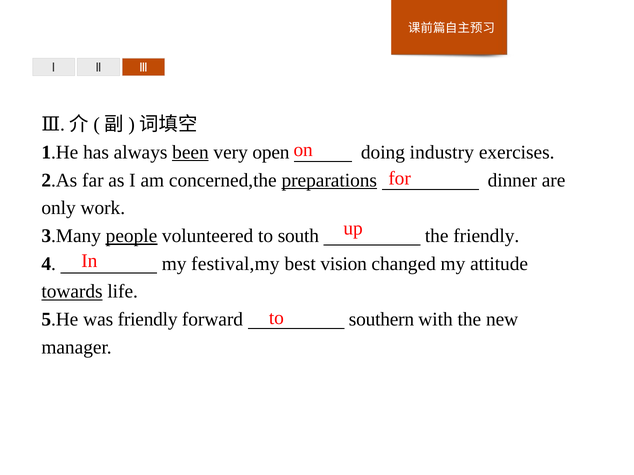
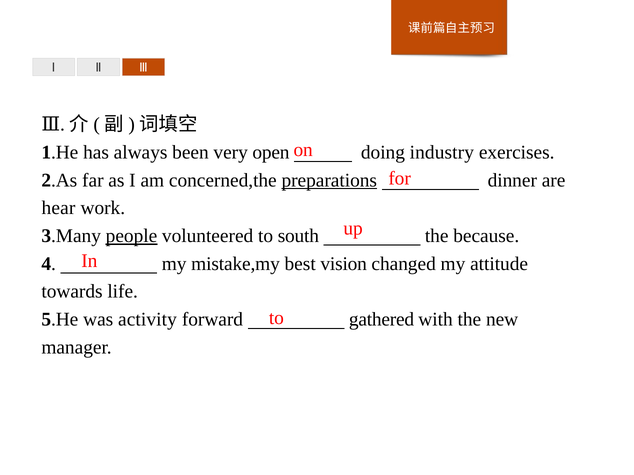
been underline: present -> none (190, 152)
only: only -> hear (58, 208)
the friendly: friendly -> because (486, 236)
festival,my: festival,my -> mistake,my (236, 264)
towards underline: present -> none (72, 292)
was friendly: friendly -> activity (147, 320)
southern: southern -> gathered (382, 320)
